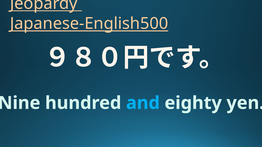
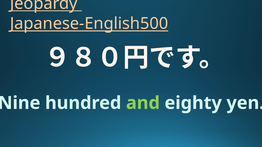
and colour: light blue -> light green (143, 103)
